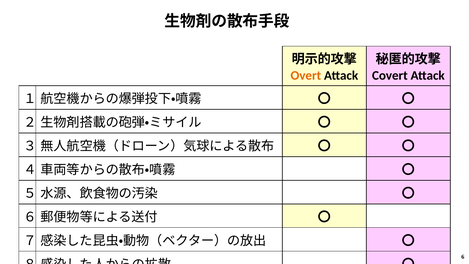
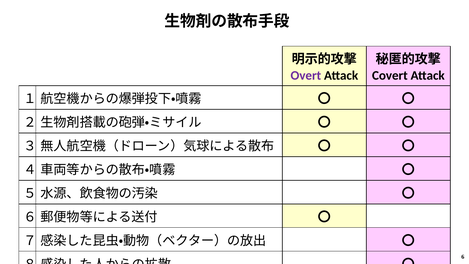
Overt colour: orange -> purple (306, 75)
